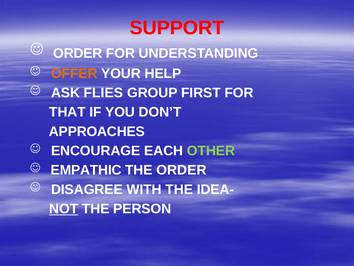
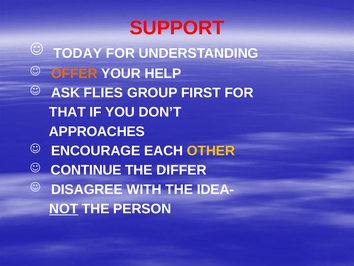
ORDER: ORDER -> TODAY (78, 53)
OTHER colour: light green -> yellow (211, 151)
EMPATHIC: EMPATHIC -> CONTINUE (86, 170)
THE ORDER: ORDER -> DIFFER (181, 170)
